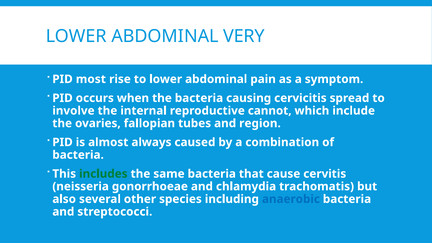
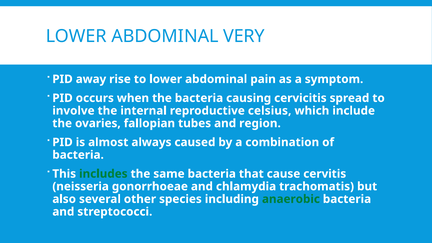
most: most -> away (91, 79)
cannot: cannot -> celsius (270, 111)
anaerobic colour: blue -> green (291, 199)
